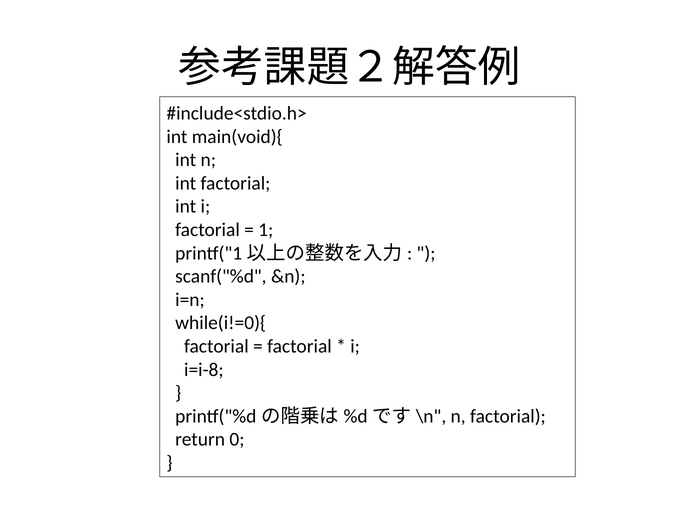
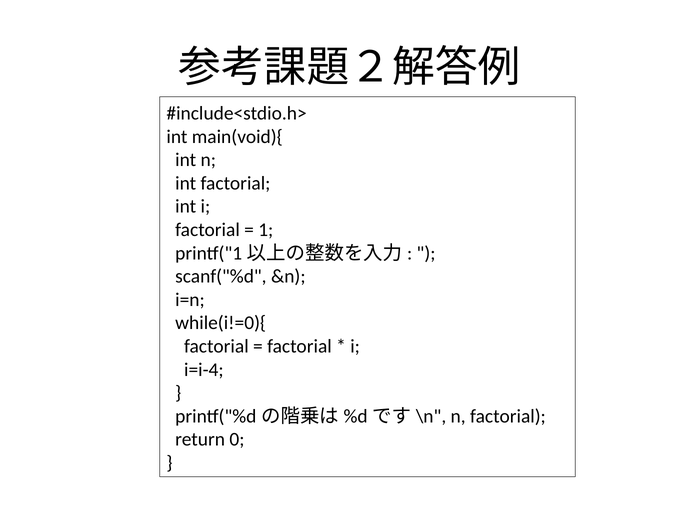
i=i-8: i=i-8 -> i=i-4 (204, 370)
